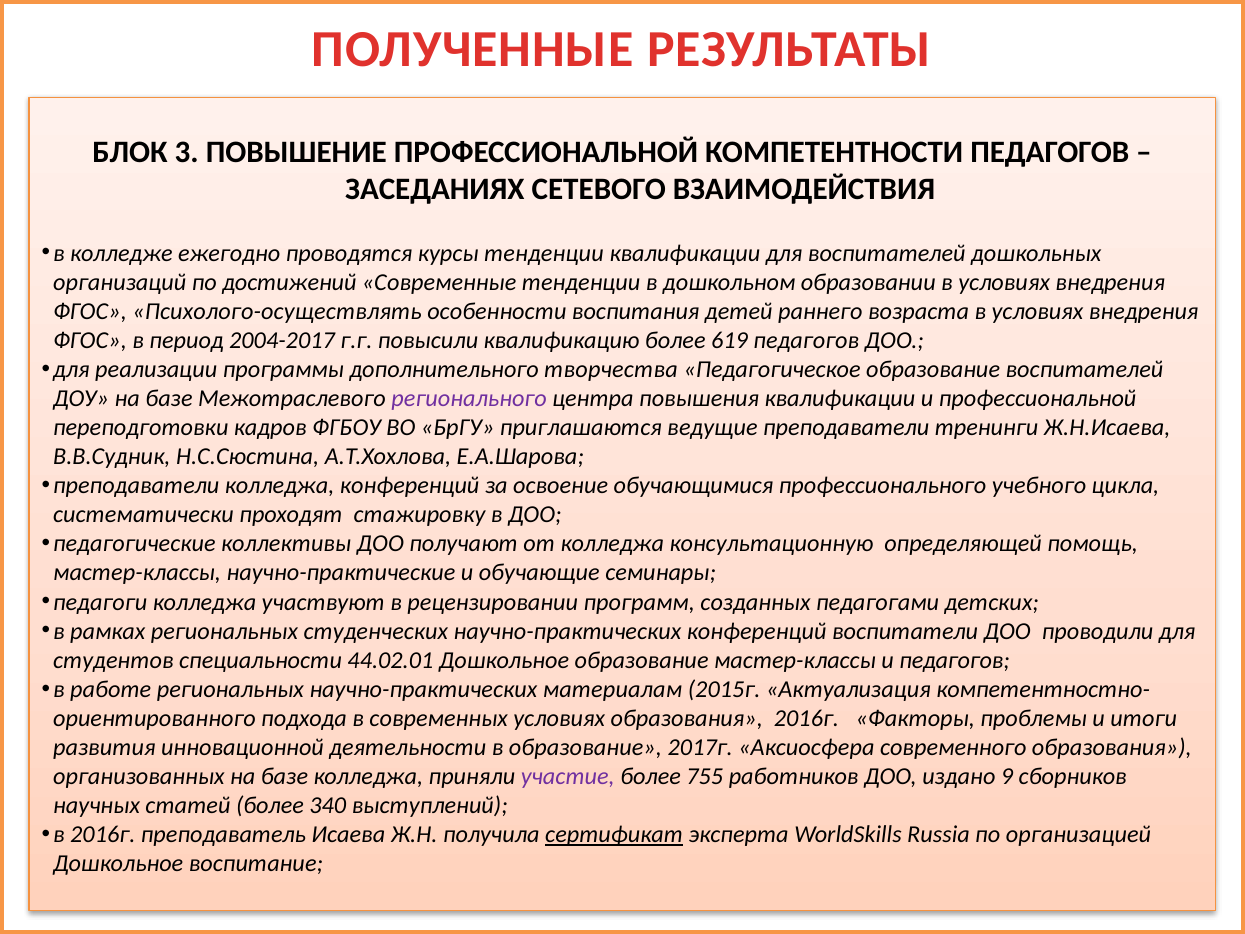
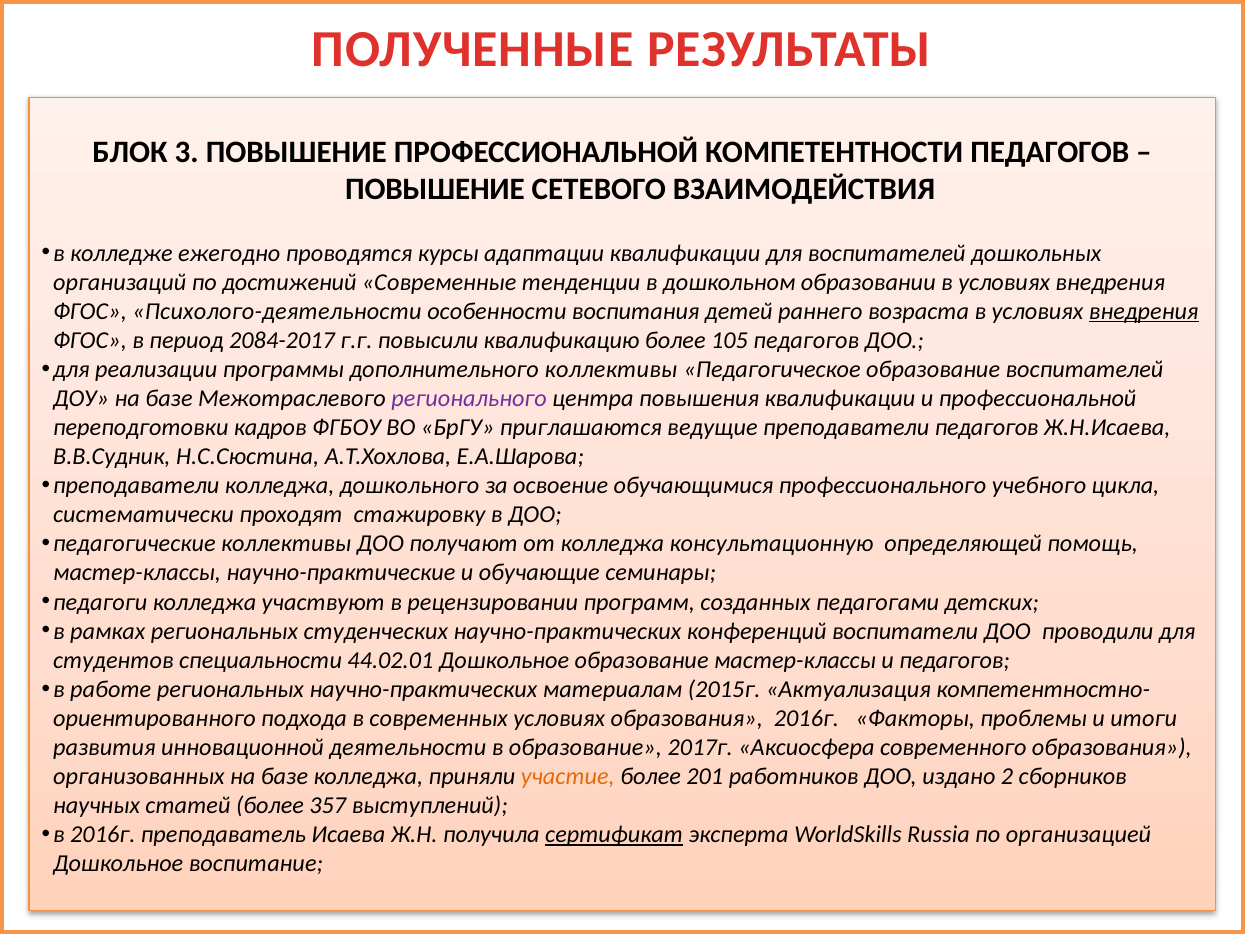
ЗАСЕДАНИЯХ: ЗАСЕДАНИЯХ -> ПОВЫШЕНИЕ (435, 189)
курсы тенденции: тенденции -> адаптации (544, 253)
Психолого-осуществлять: Психолого-осуществлять -> Психолого-деятельности (277, 311)
внедрения underline: none -> present (1144, 311)
2004-2017: 2004-2017 -> 2084-2017 (282, 340)
619: 619 -> 105 (730, 340)
дополнительного творчества: творчества -> коллективы (611, 369)
преподаватели тренинги: тренинги -> педагогов (987, 428)
колледжа конференций: конференций -> дошкольного (410, 486)
участие colour: purple -> orange (568, 776)
755: 755 -> 201 (705, 776)
9: 9 -> 2 (1007, 776)
340: 340 -> 357 (328, 805)
